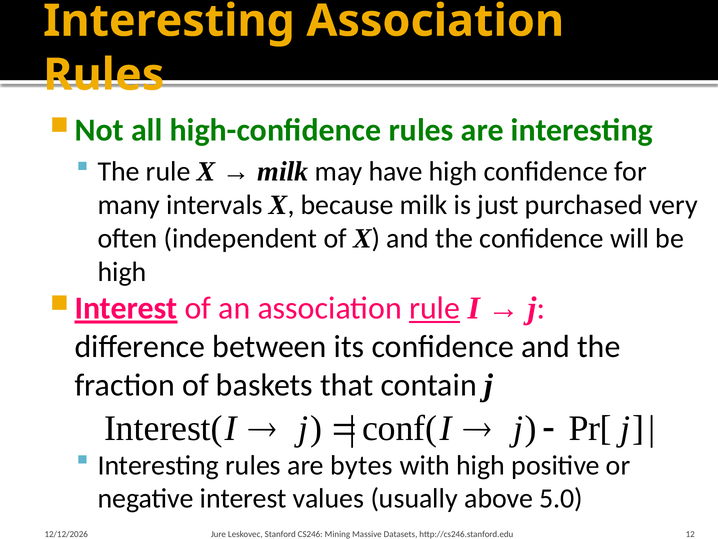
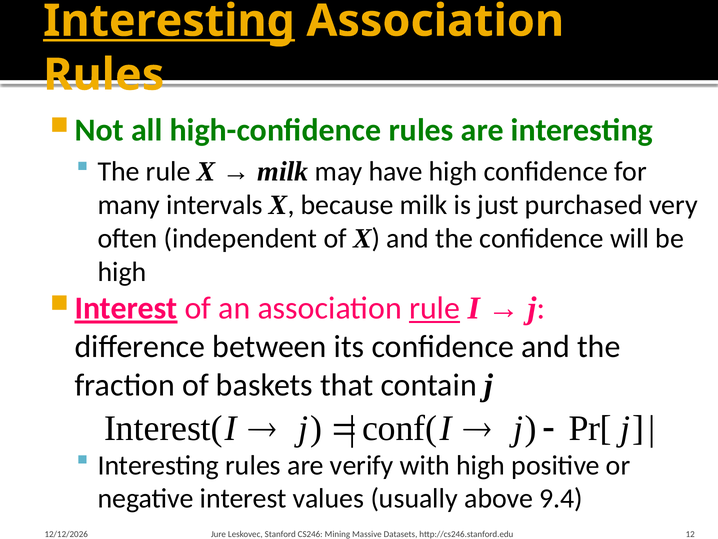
Interesting underline: none -> present (169, 21)
bytes: bytes -> verify (362, 465)
5.0: 5.0 -> 9.4 (561, 498)
